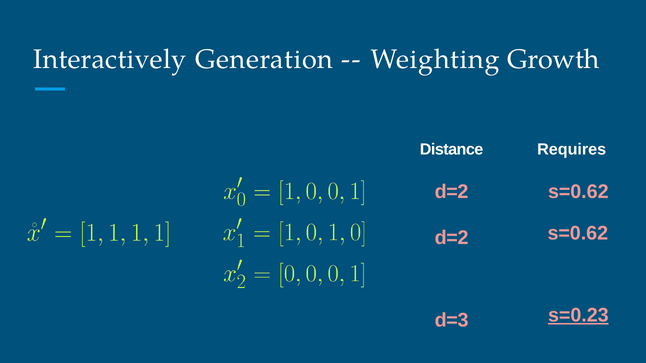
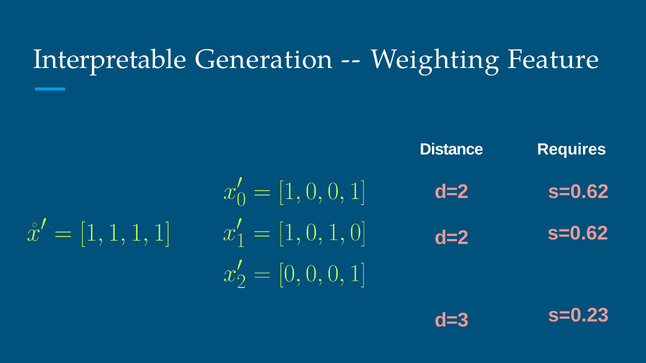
Interactively: Interactively -> Interpretable (110, 59)
Growth: Growth -> Feature (553, 59)
s=0.23 underline: present -> none (578, 316)
